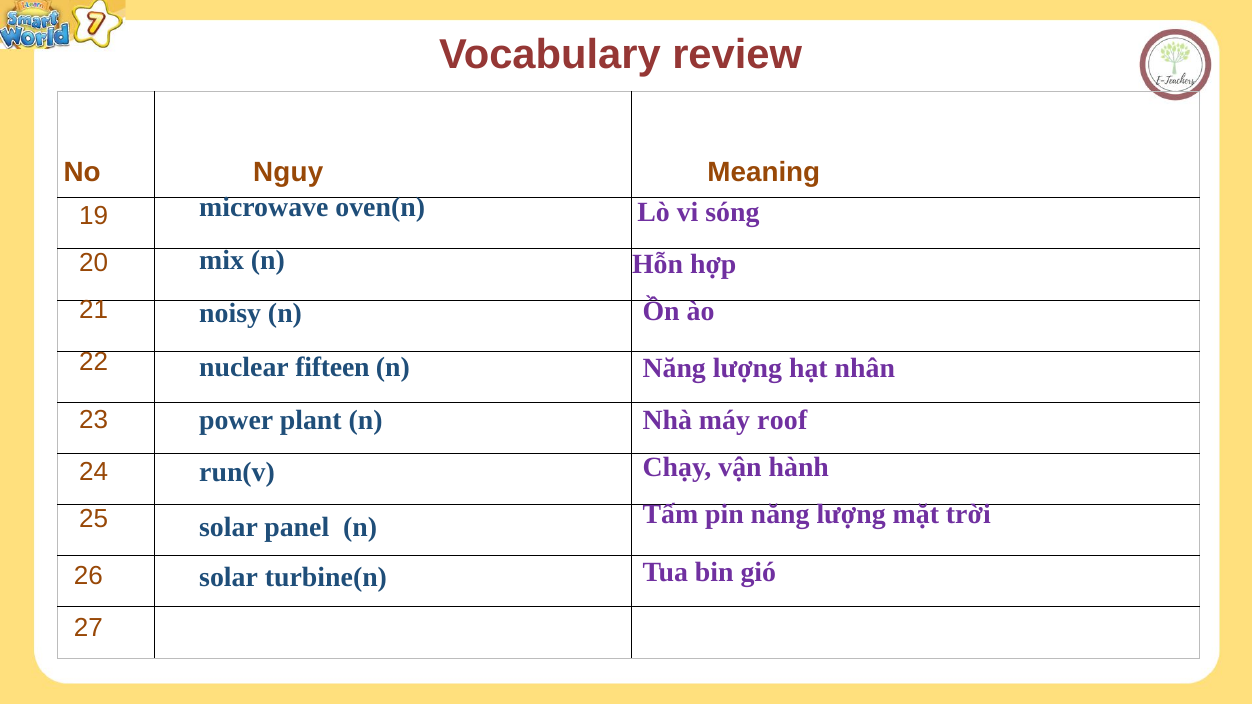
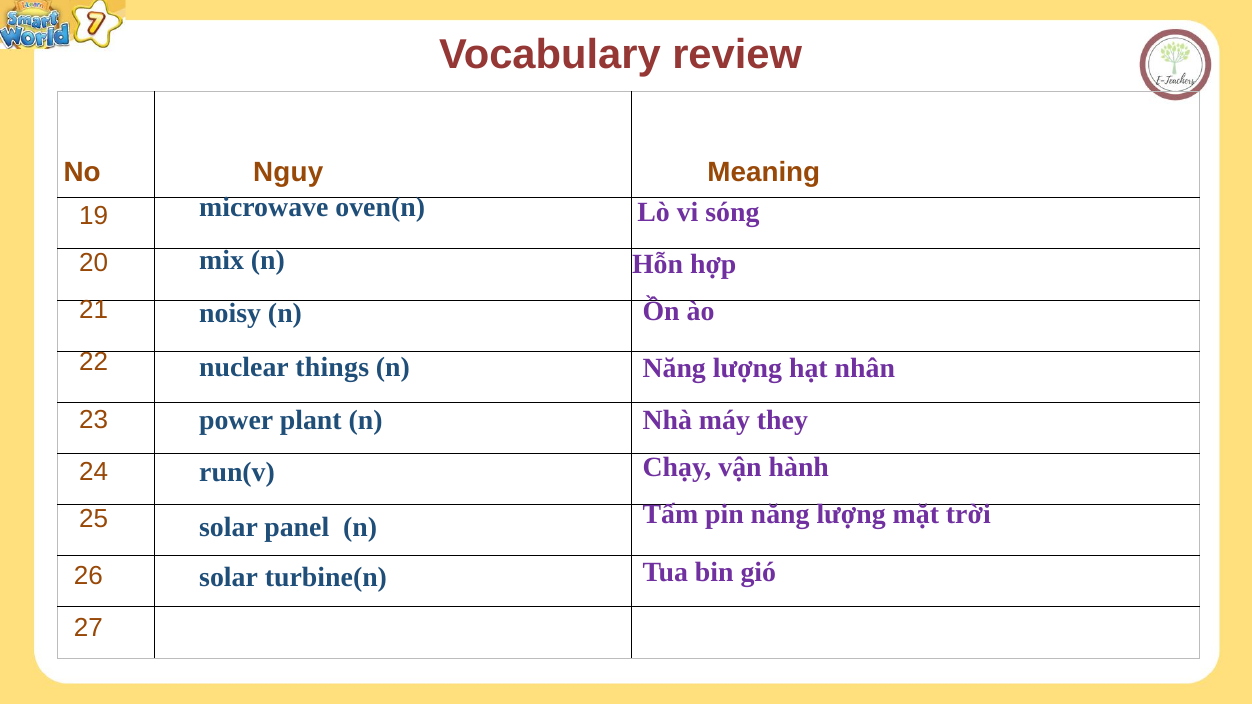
fifteen: fifteen -> things (332, 367)
roof: roof -> they (782, 421)
